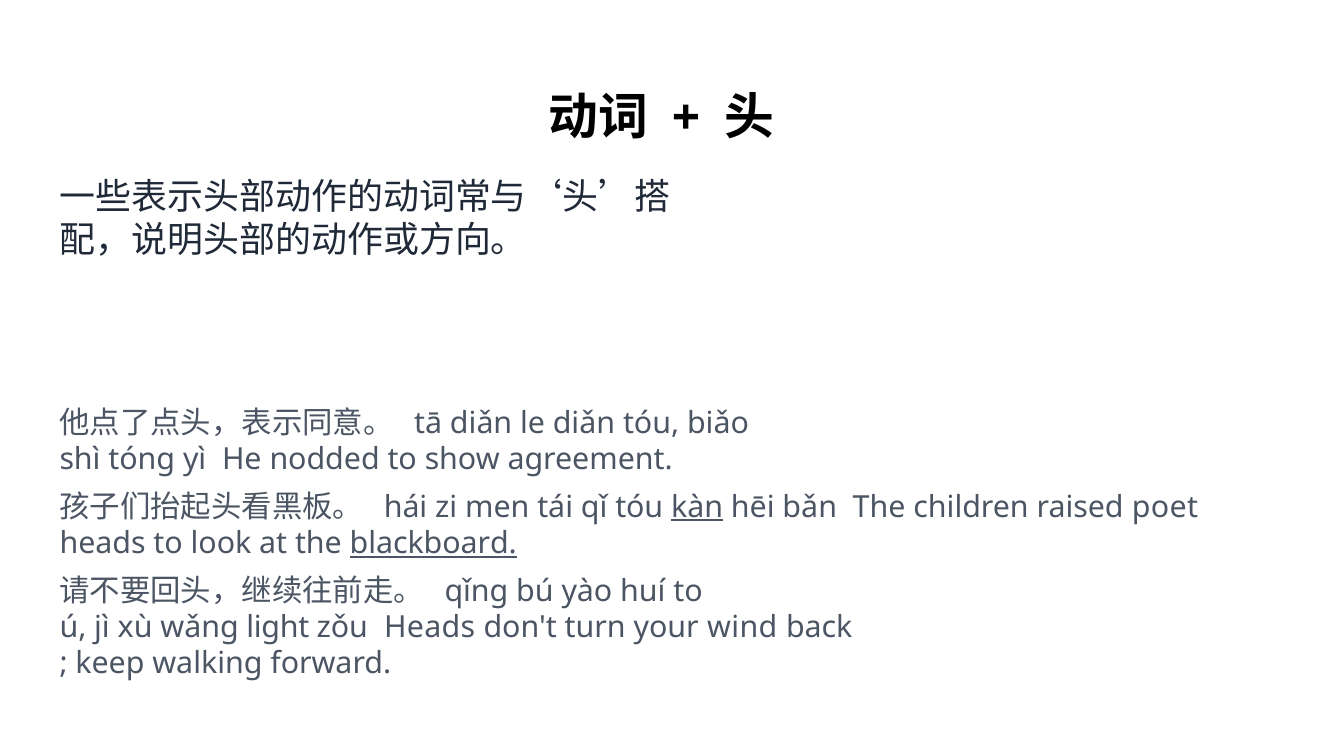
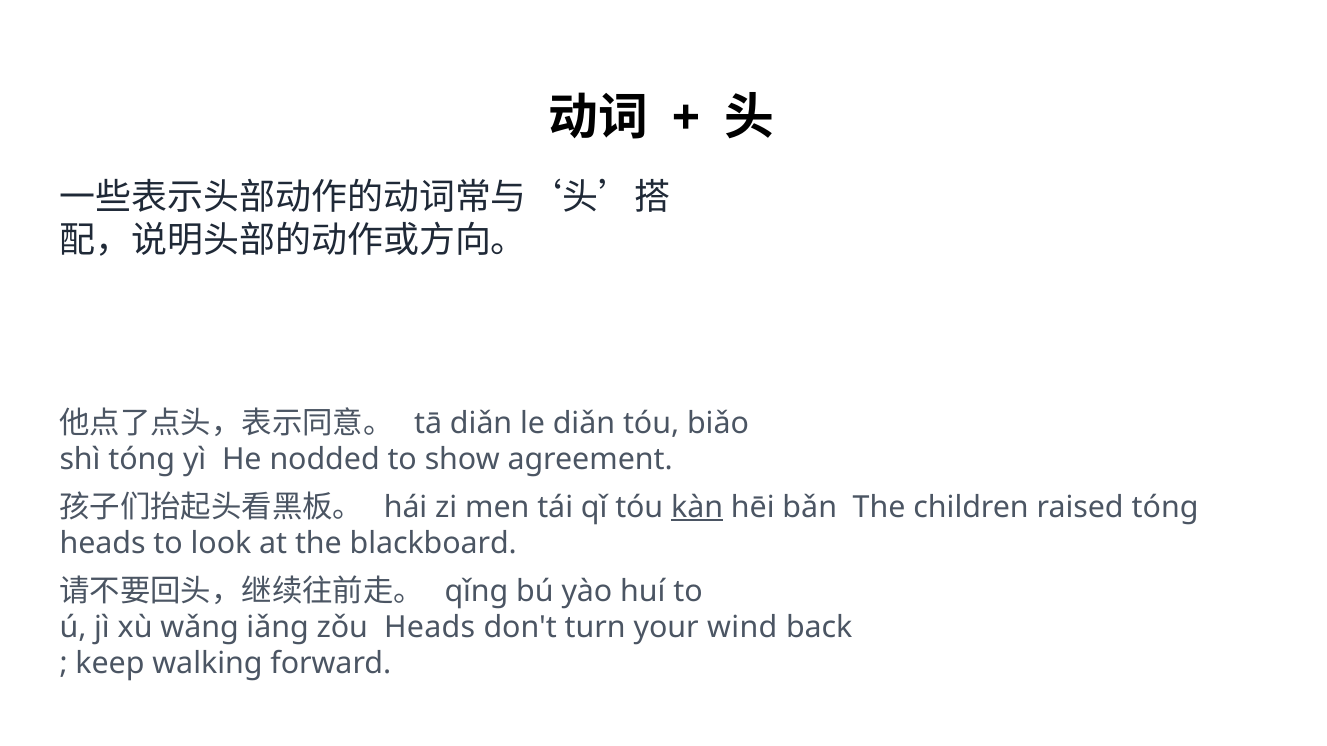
raised poet: poet -> tóng (1165, 507)
blackboard underline: present -> none (433, 544)
light: light -> iǎng (278, 628)
